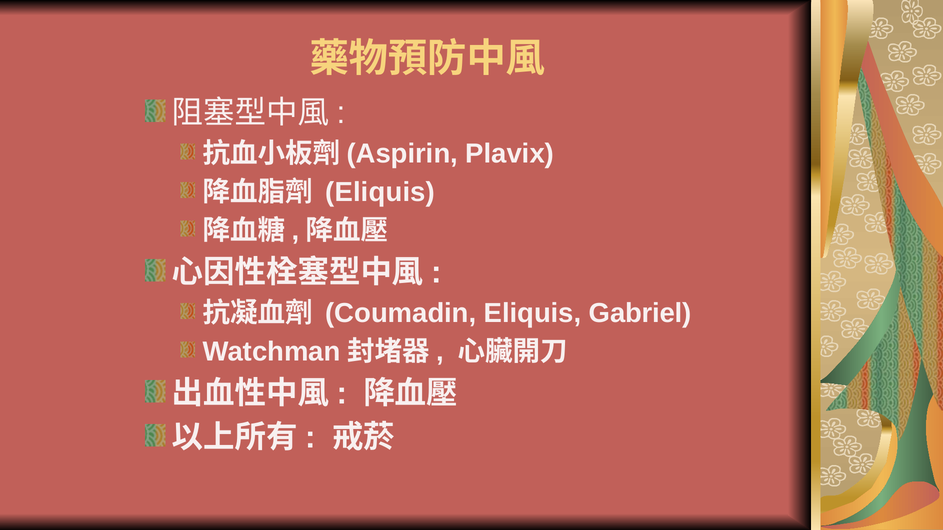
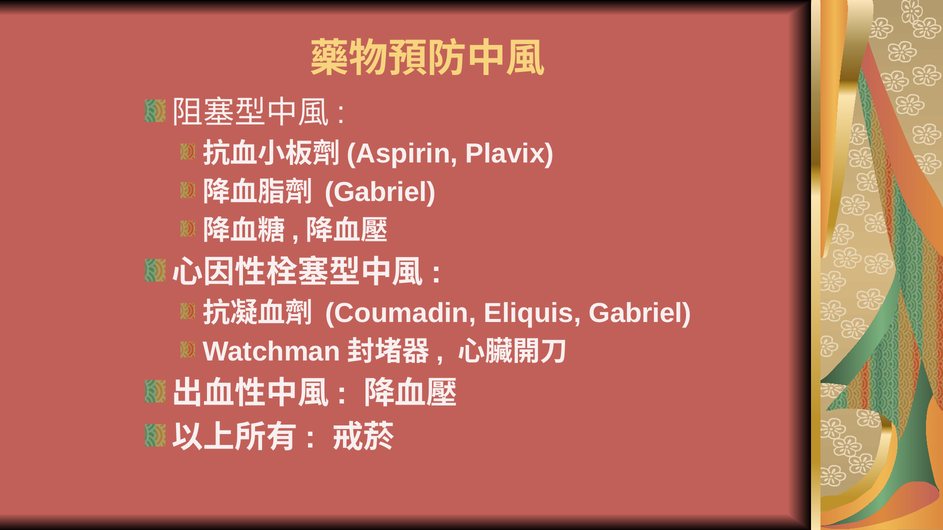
Eliquis: Eliquis -> Gabriel (380, 192)
